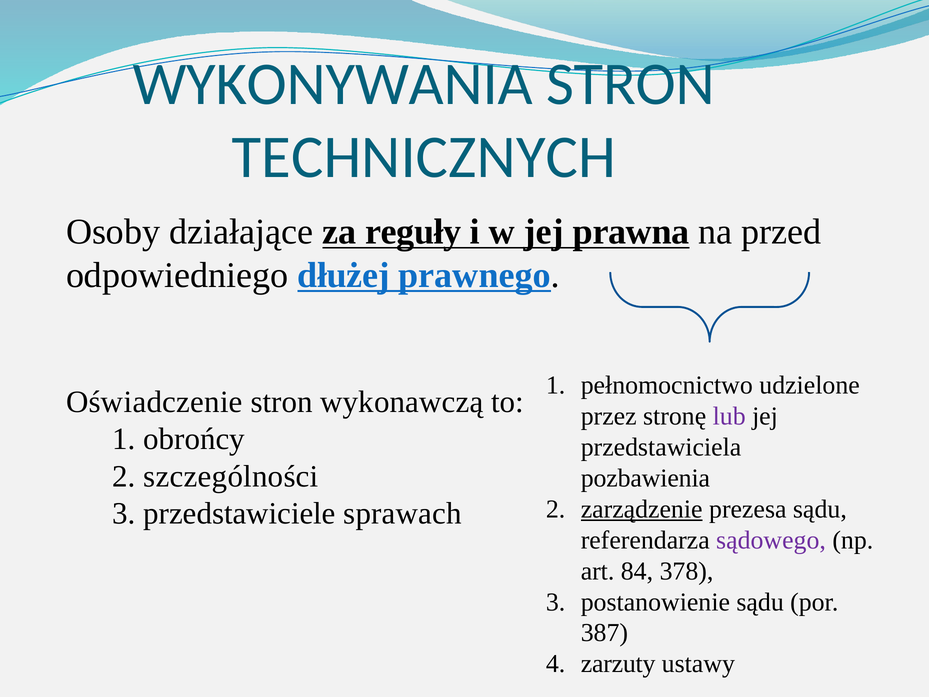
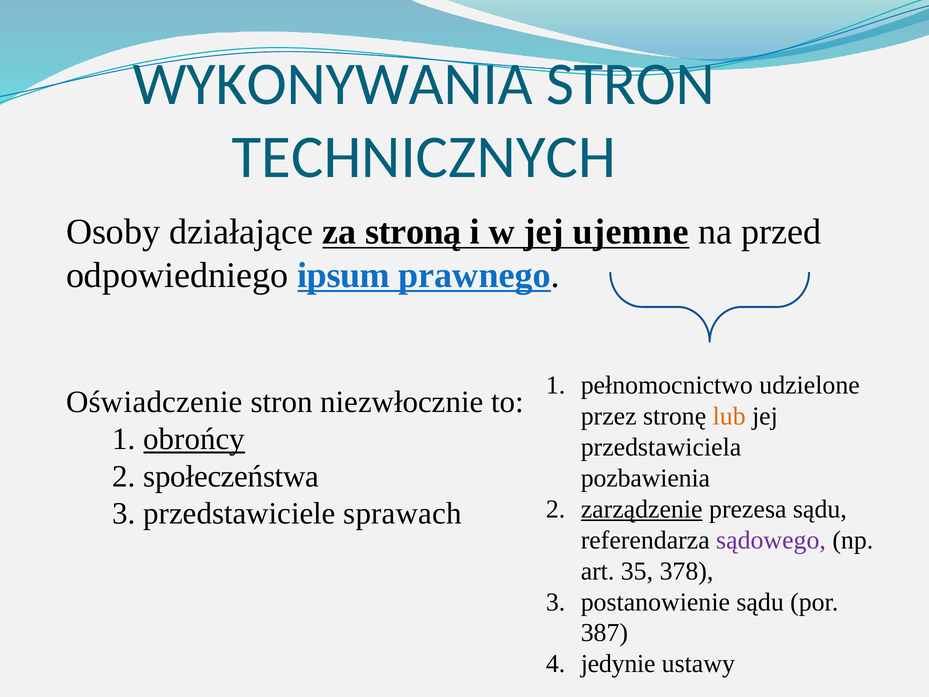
reguły: reguły -> stroną (413, 232)
prawna: prawna -> ujemne (631, 232)
dłużej: dłużej -> ipsum (344, 275)
wykonawczą: wykonawczą -> niezwłocznie (402, 402)
lub colour: purple -> orange (729, 416)
obrońcy underline: none -> present (194, 439)
szczególności: szczególności -> społeczeństwa (231, 476)
84: 84 -> 35 (637, 571)
zarzuty: zarzuty -> jedynie (618, 664)
